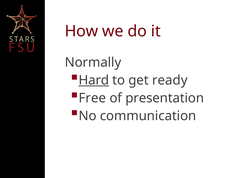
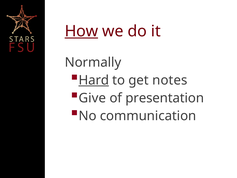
How underline: none -> present (81, 31)
ready: ready -> notes (170, 80)
Free: Free -> Give (92, 98)
